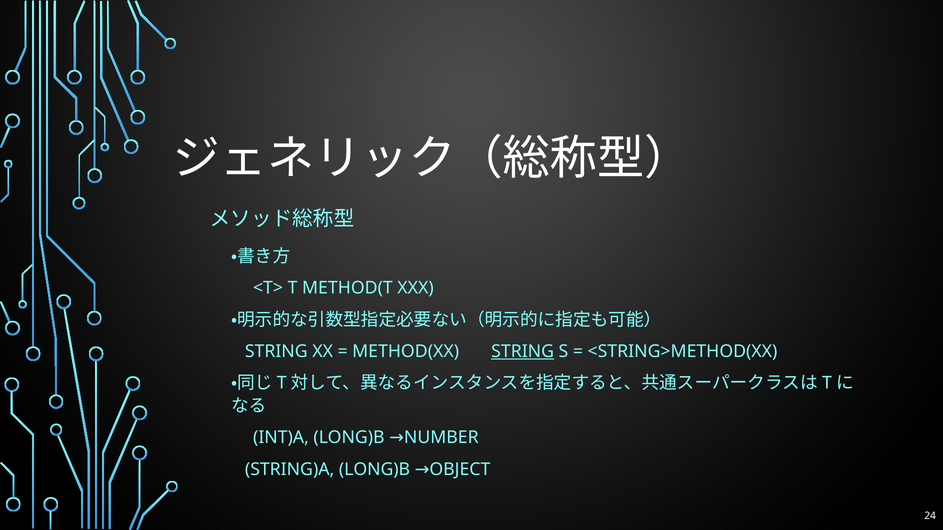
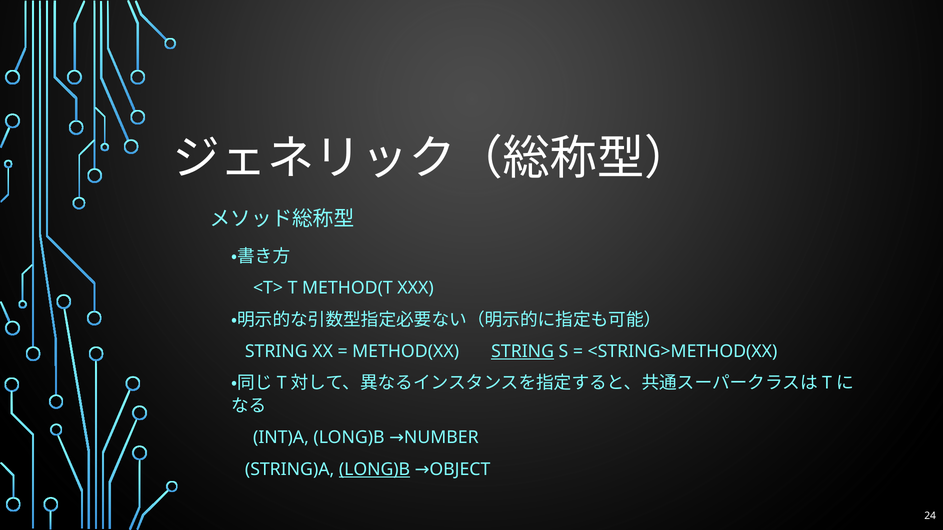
LONG)B underline: none -> present (375, 470)
